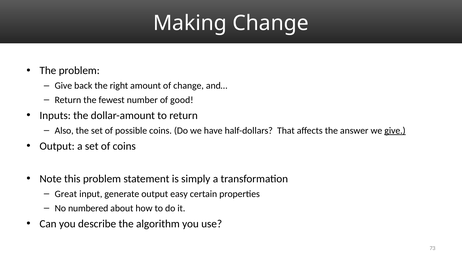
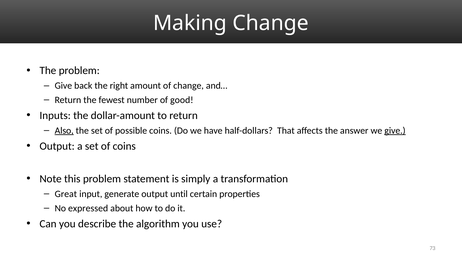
Also underline: none -> present (64, 131)
easy: easy -> until (179, 194)
numbered: numbered -> expressed (88, 208)
